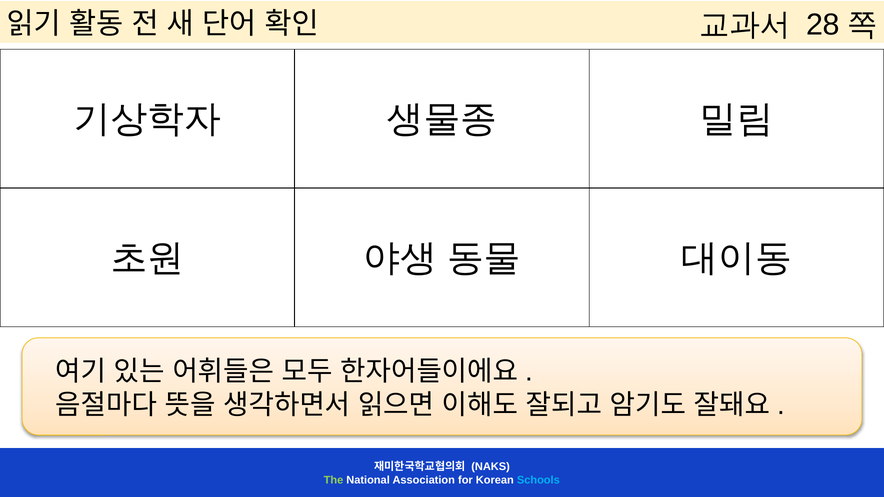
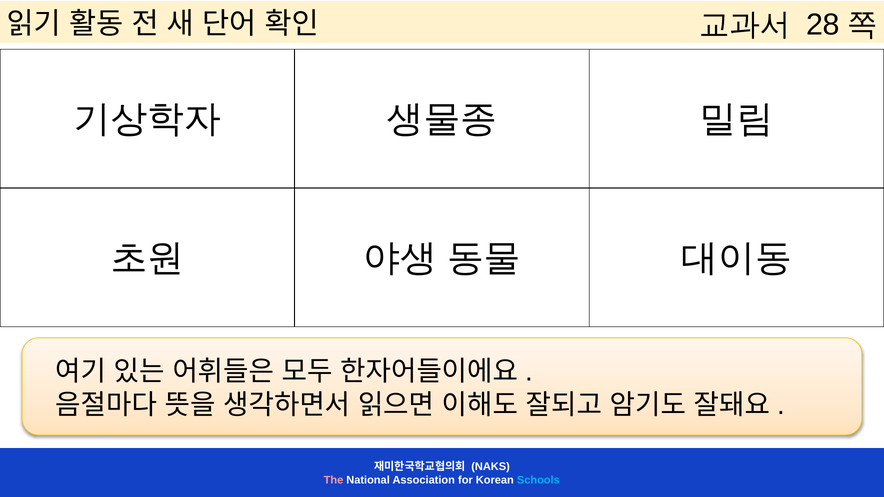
The colour: light green -> pink (333, 480)
